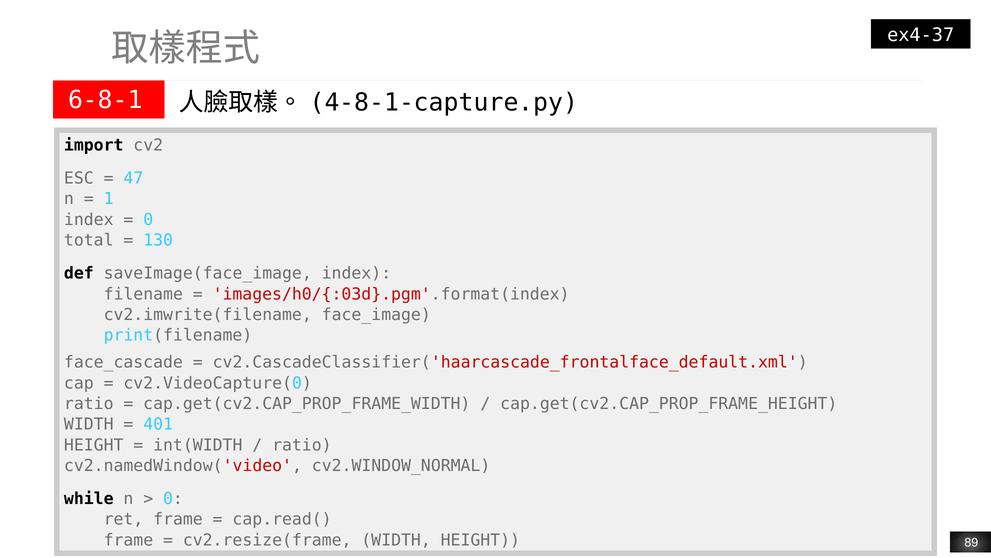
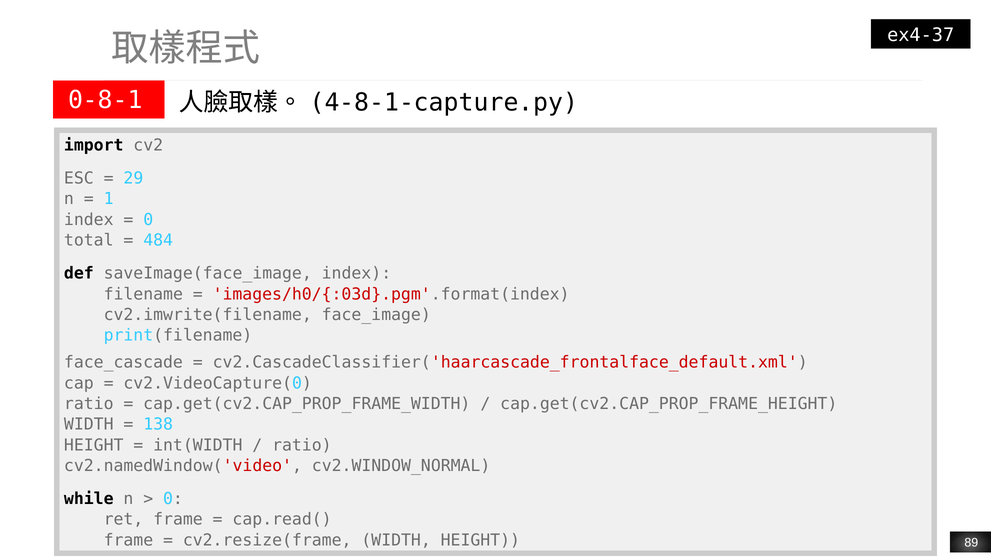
6-8-1: 6-8-1 -> 0-8-1 (105, 100)
47: 47 -> 29 (133, 178)
130: 130 -> 484 (158, 240)
401: 401 -> 138 (158, 424)
